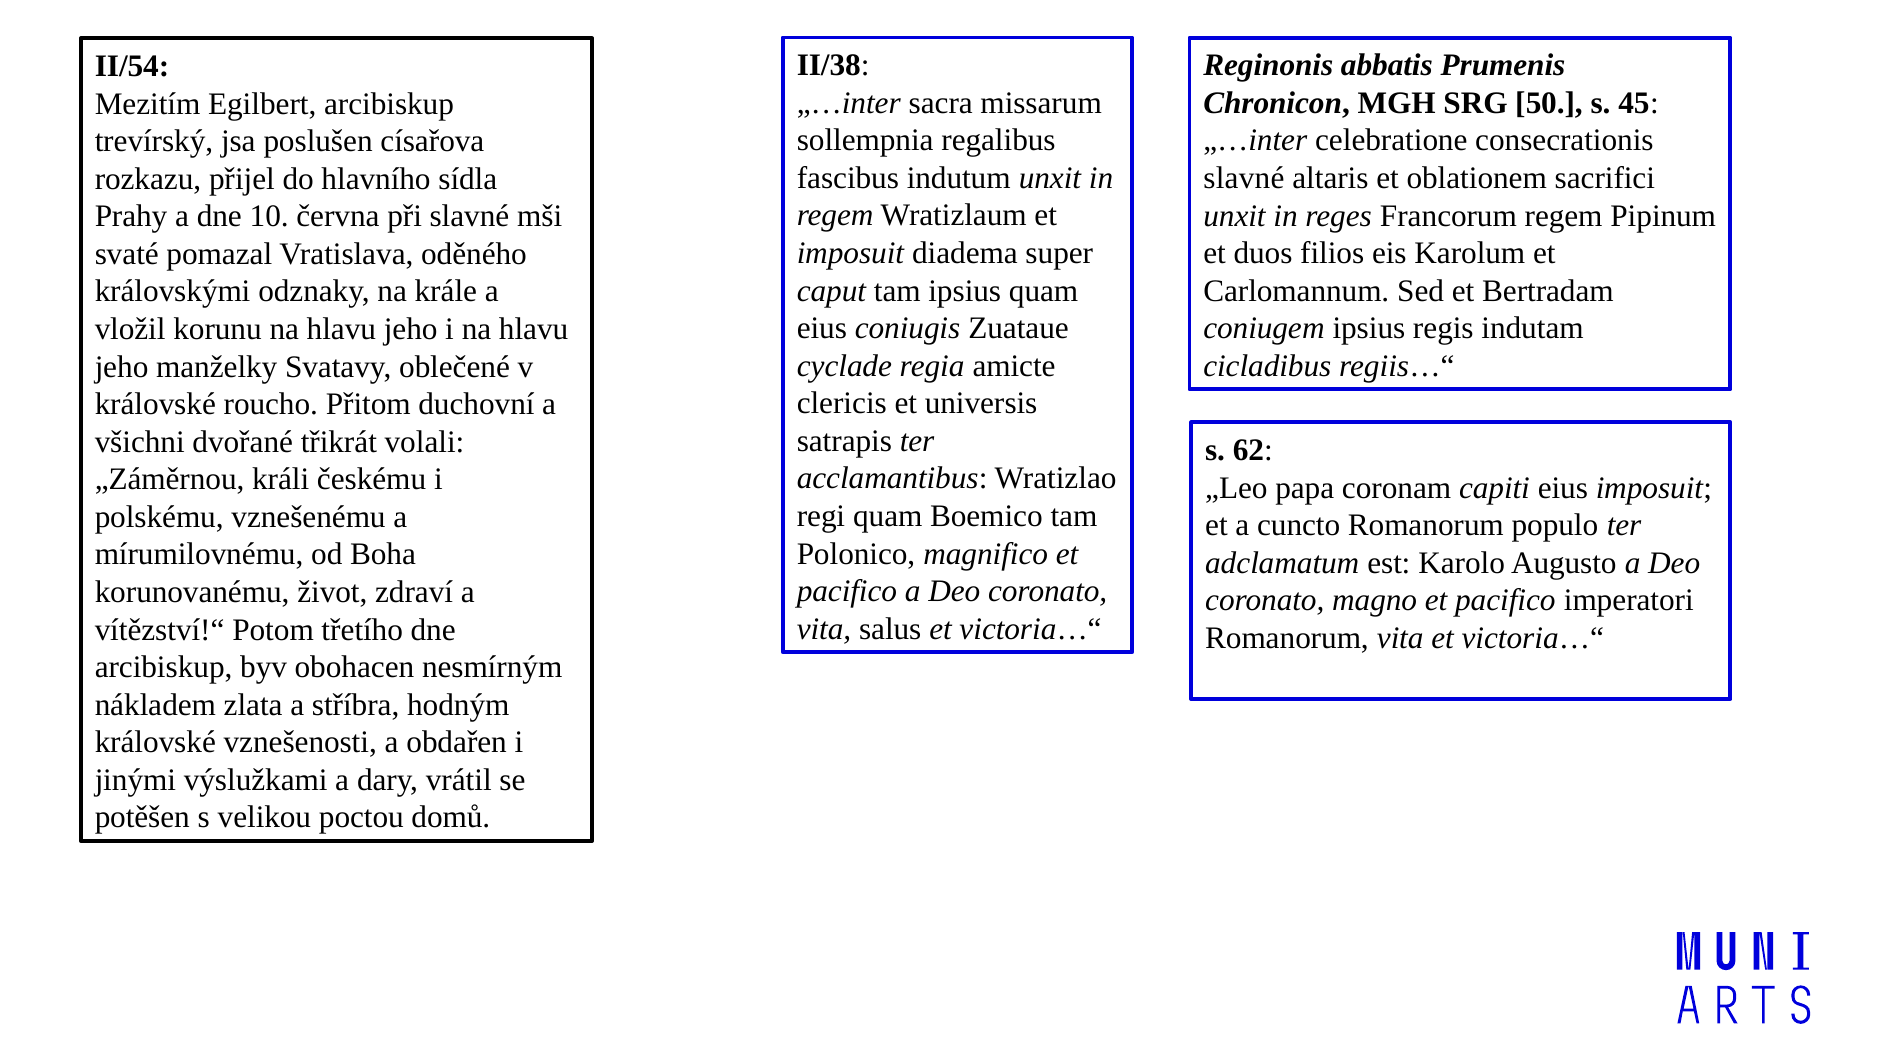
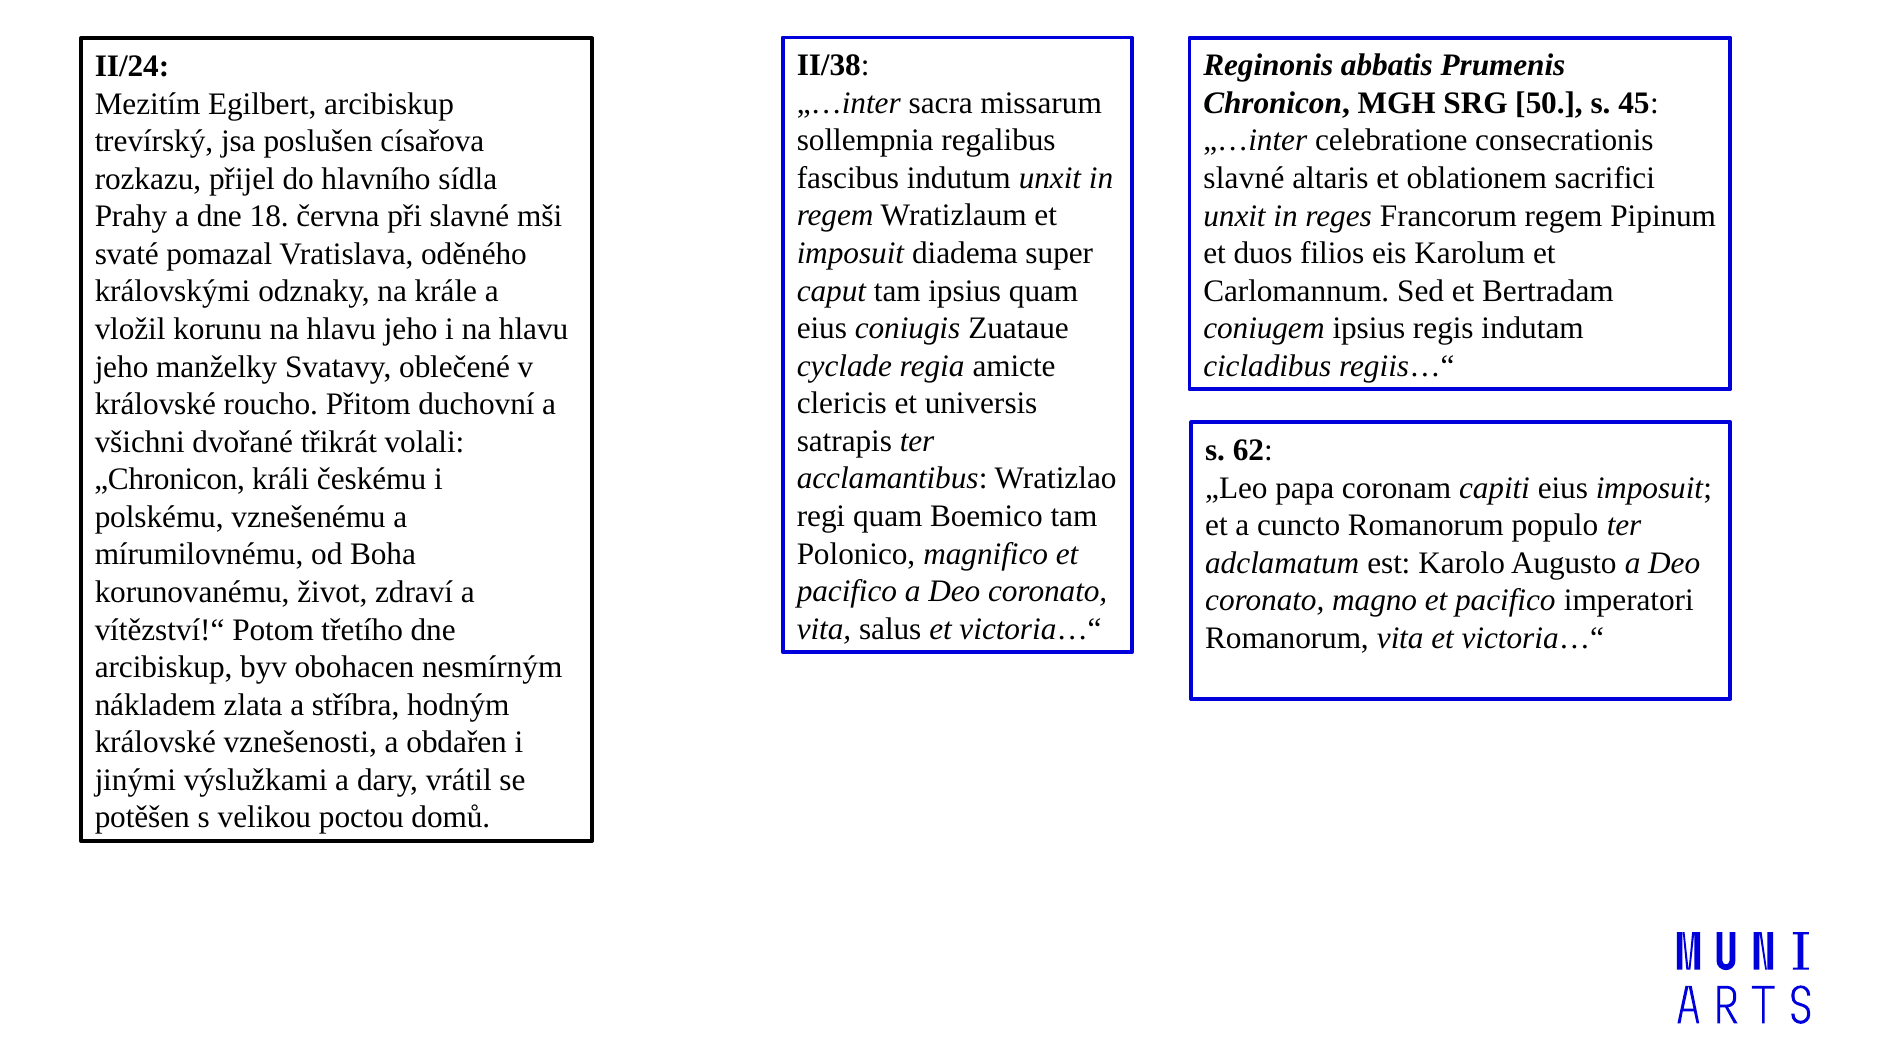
II/54: II/54 -> II/24 (132, 66)
10: 10 -> 18 (269, 216)
„Záměrnou: „Záměrnou -> „Chronicon (170, 479)
